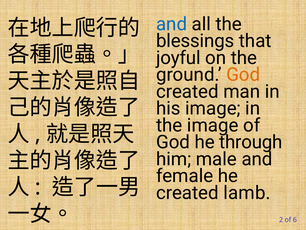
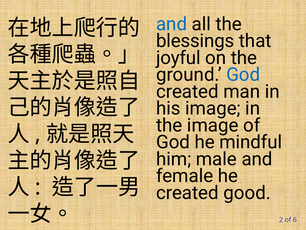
God colour: orange -> blue (243, 75)
through: through -> mindful (251, 142)
lamb: lamb -> good (247, 192)
